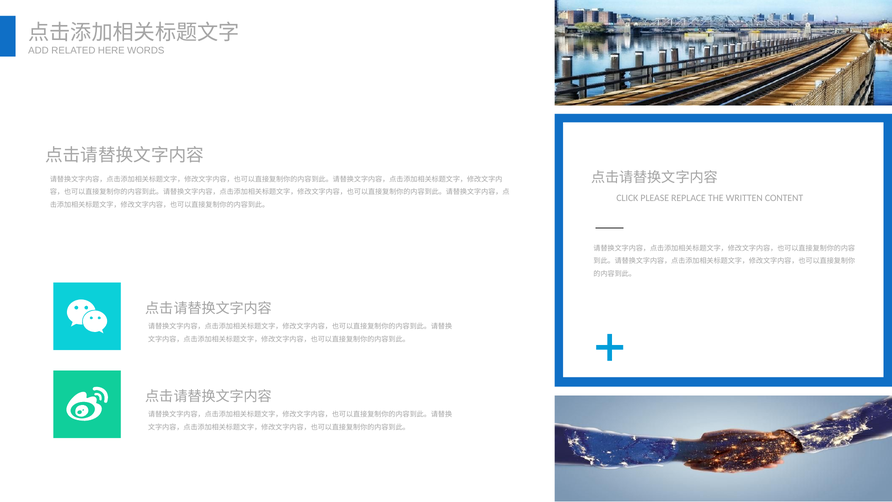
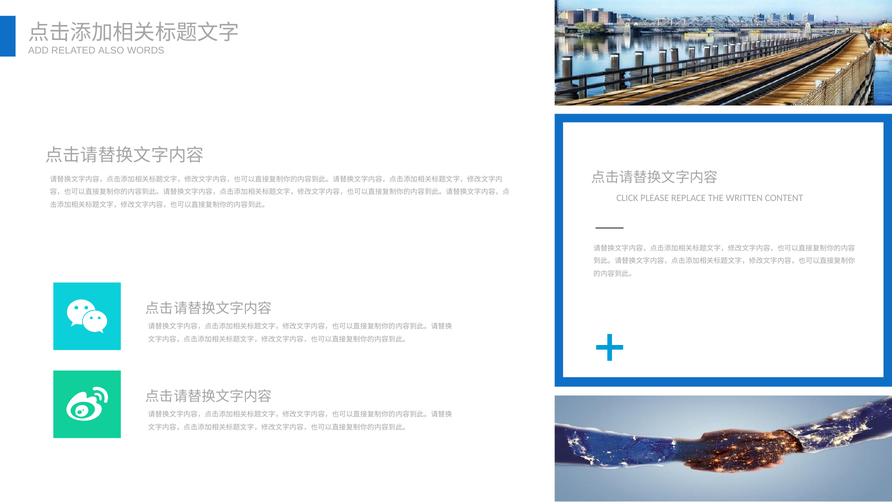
HERE: HERE -> ALSO (111, 51)
